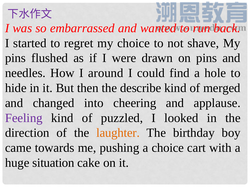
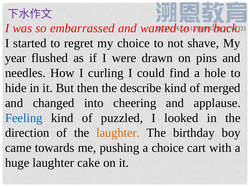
pins: pins -> year (16, 58)
around: around -> curling (106, 73)
Feeling colour: purple -> blue (24, 118)
huge situation: situation -> laughter (53, 163)
